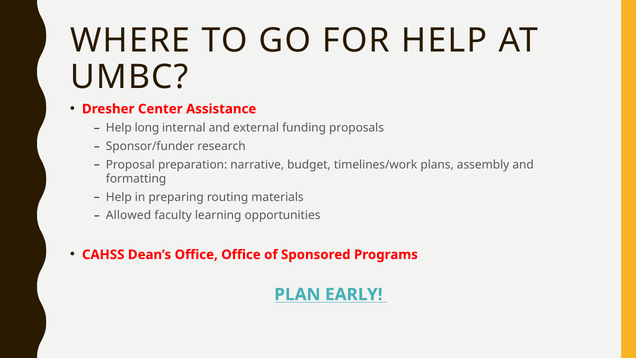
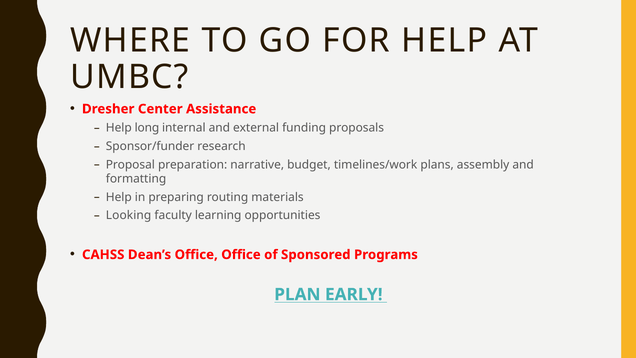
Allowed: Allowed -> Looking (129, 215)
